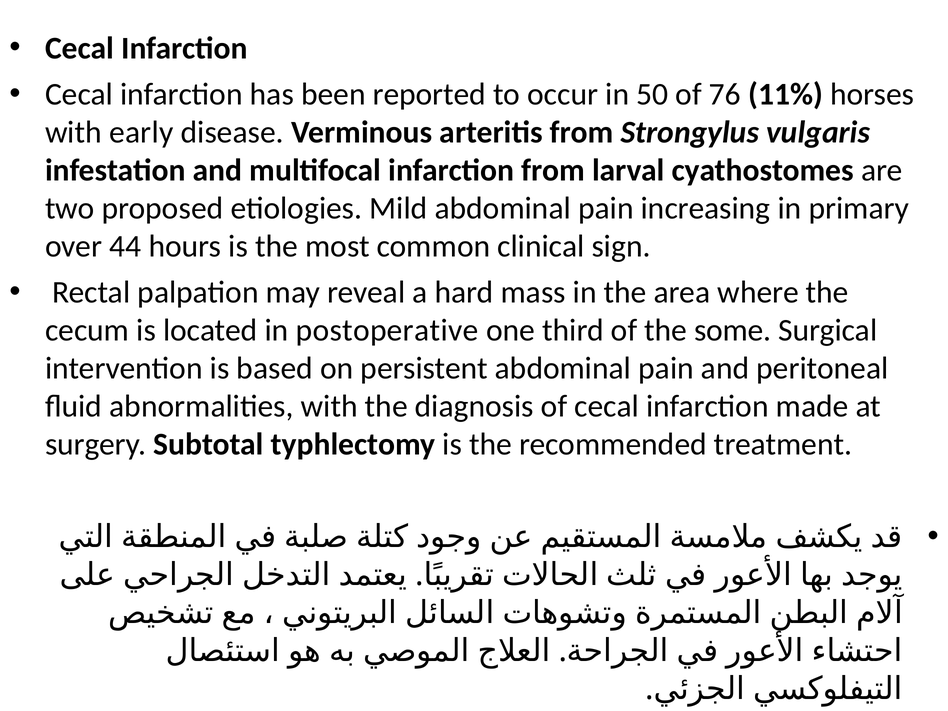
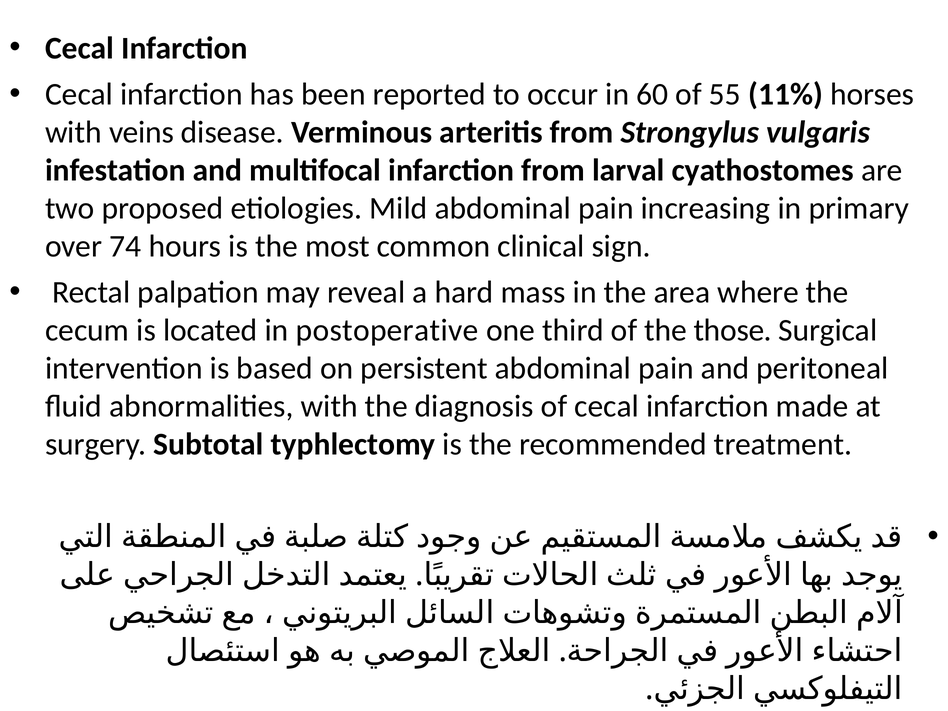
50: 50 -> 60 (652, 94)
76: 76 -> 55 (725, 94)
early: early -> veins (141, 132)
44: 44 -> 74 (125, 246)
some: some -> those (733, 330)
